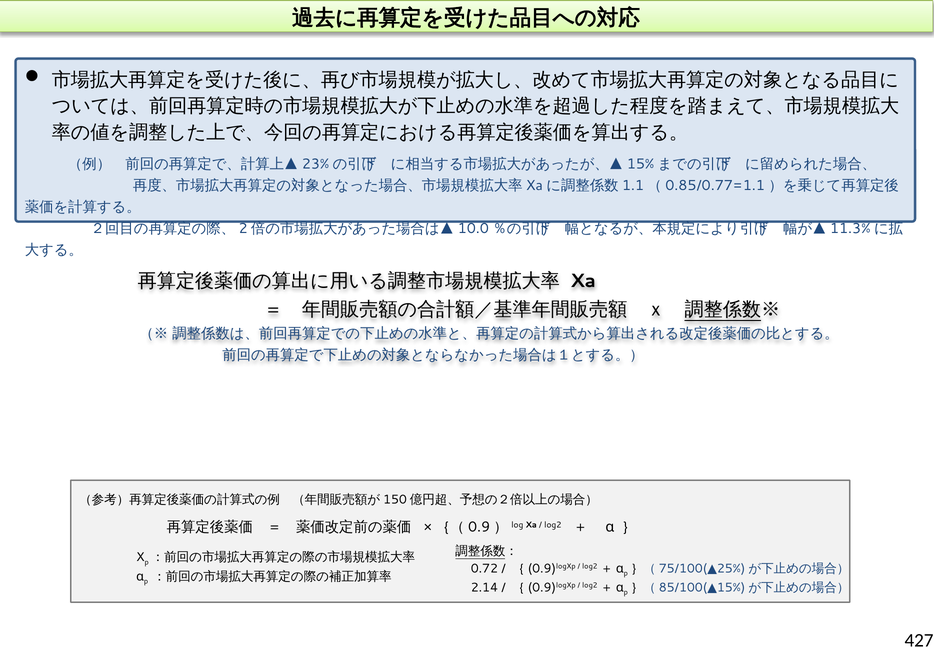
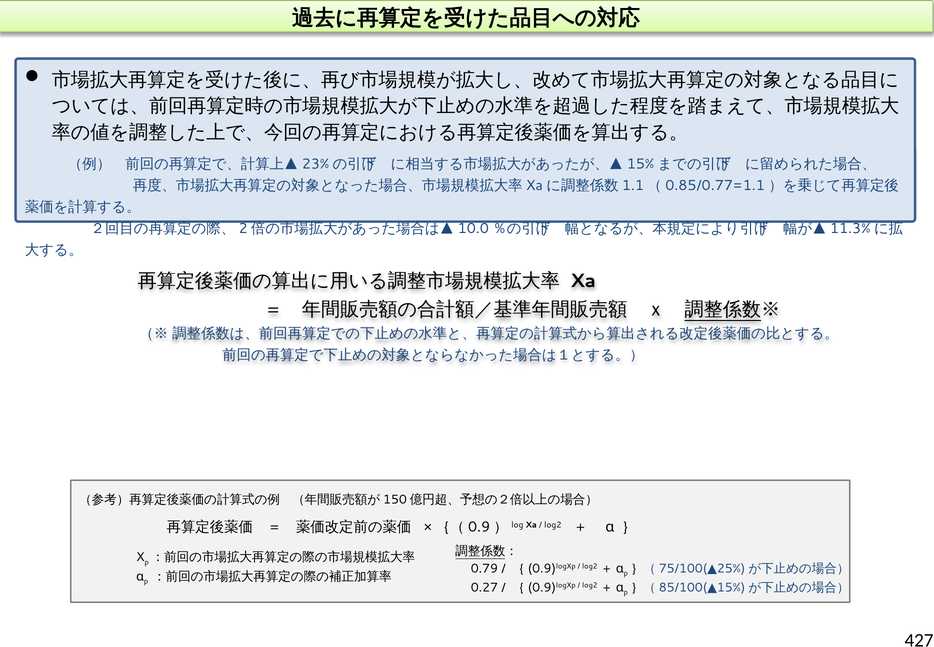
0.72: 0.72 -> 0.79 (484, 568)
2.14: 2.14 -> 0.27 (484, 587)
